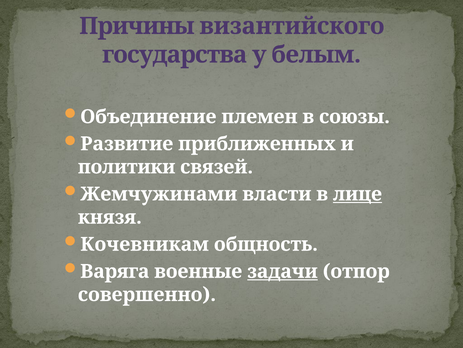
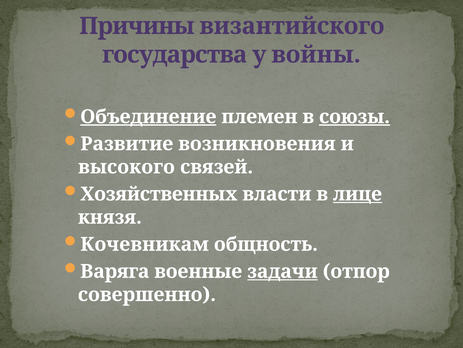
белым: белым -> войны (316, 55)
Объединение underline: none -> present (148, 117)
союзы underline: none -> present (355, 117)
приближенных: приближенных -> возникновения (257, 144)
политики: политики -> высокого (126, 167)
Жемчужинами: Жемчужинами -> Хозяйственных (159, 194)
